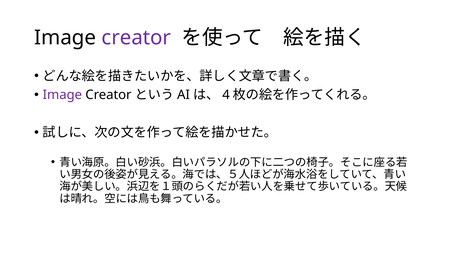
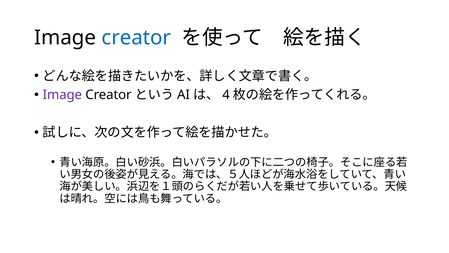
creator colour: purple -> blue (136, 38)
